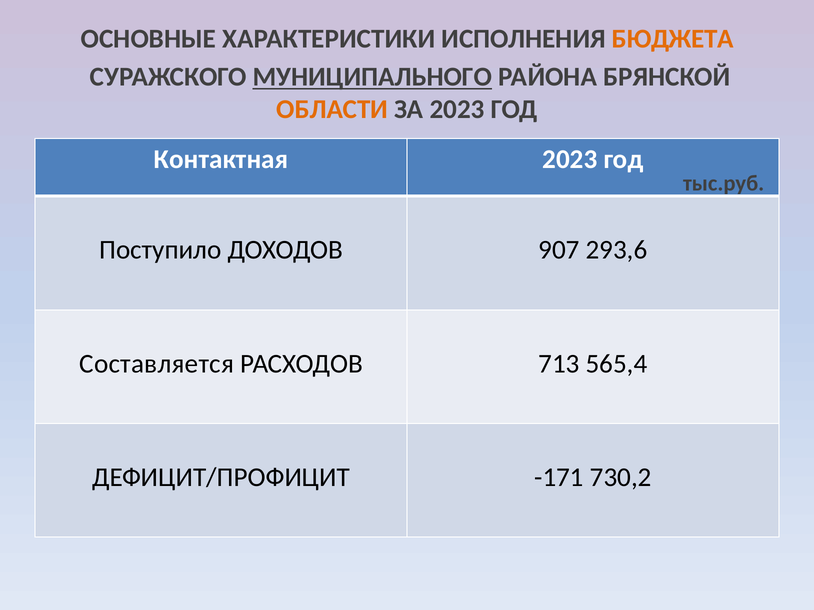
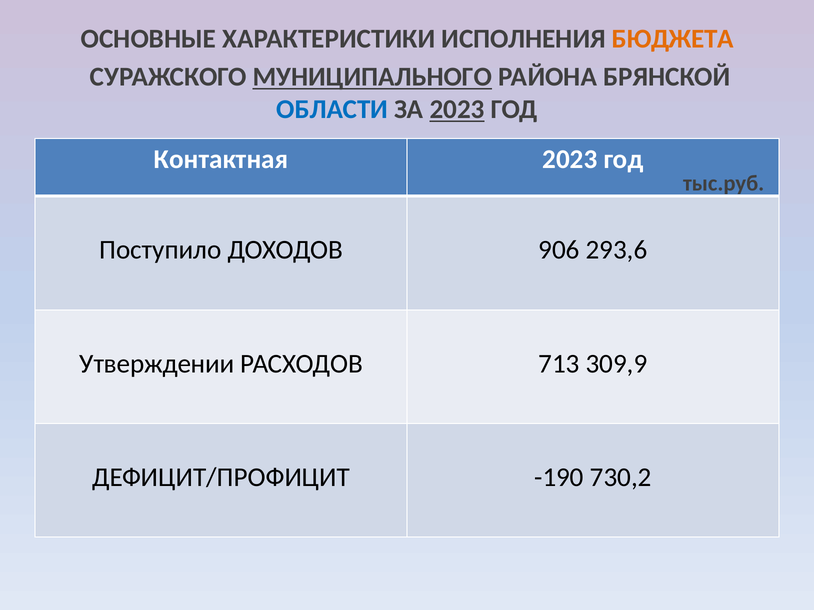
ОБЛАСТИ colour: orange -> blue (332, 110)
2023 underline: none -> present (457, 110)
907: 907 -> 906 (559, 250)
Составляется: Составляется -> Утверждении (157, 364)
565,4: 565,4 -> 309,9 (617, 364)
-171: -171 -> -190 (559, 478)
